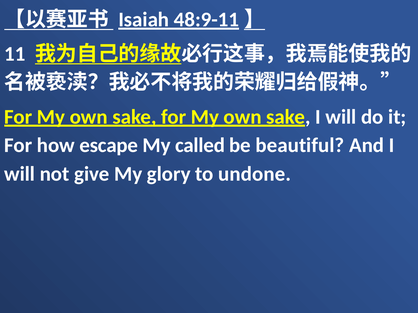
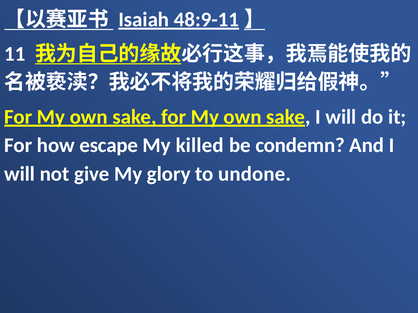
called: called -> killed (200, 146)
beautiful: beautiful -> condemn (300, 146)
